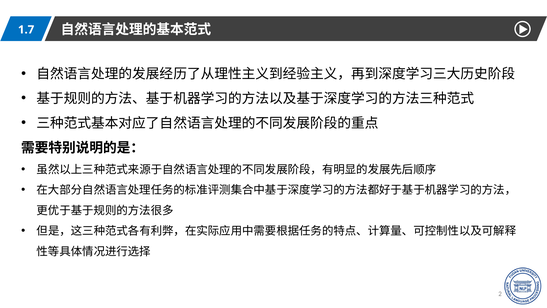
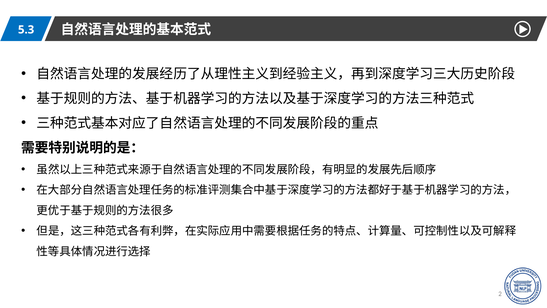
1.7: 1.7 -> 5.3 (26, 30)
